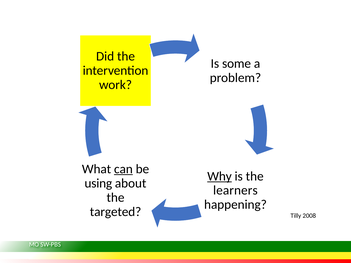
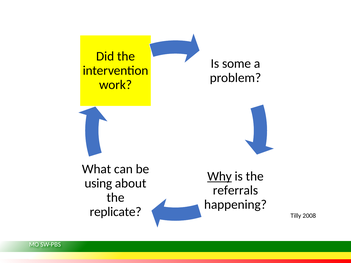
can underline: present -> none (123, 169)
learners: learners -> referrals (235, 191)
targeted: targeted -> replicate (116, 212)
